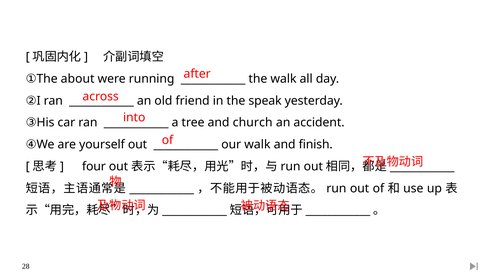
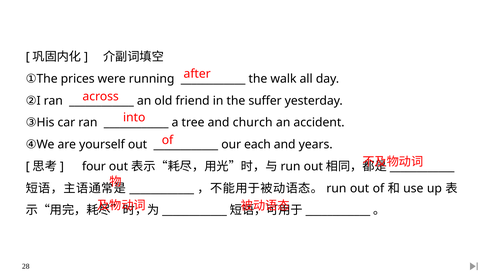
about: about -> prices (78, 79)
speak: speak -> suffer (265, 100)
our walk: walk -> each (257, 144)
finish: finish -> years (316, 144)
